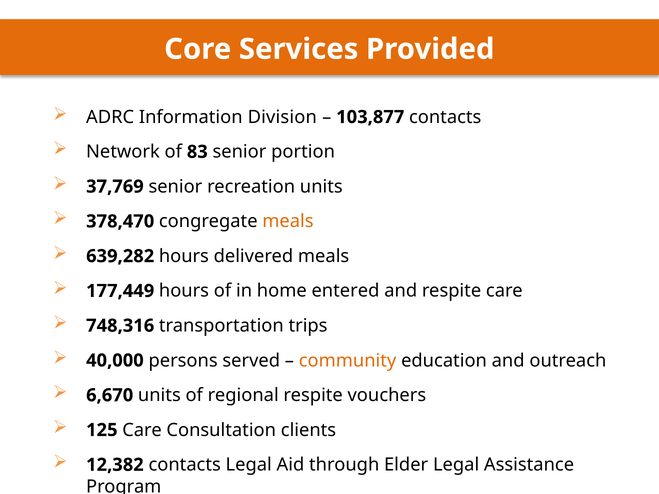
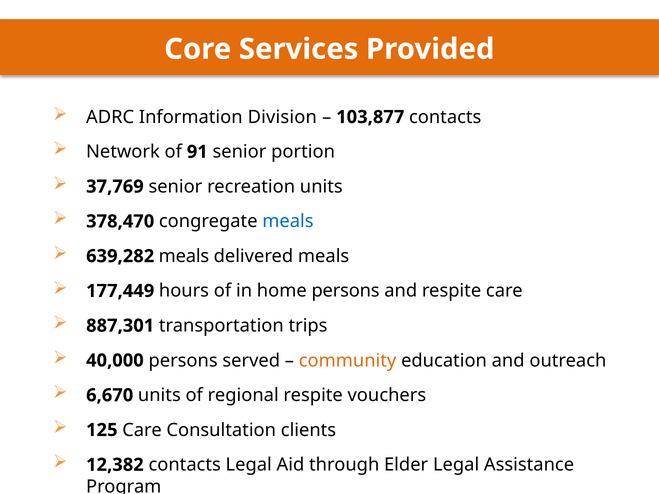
83: 83 -> 91 (197, 152)
meals colour: orange -> blue (288, 221)
639,282 hours: hours -> meals (184, 256)
home entered: entered -> persons (346, 291)
748,316: 748,316 -> 887,301 (120, 326)
